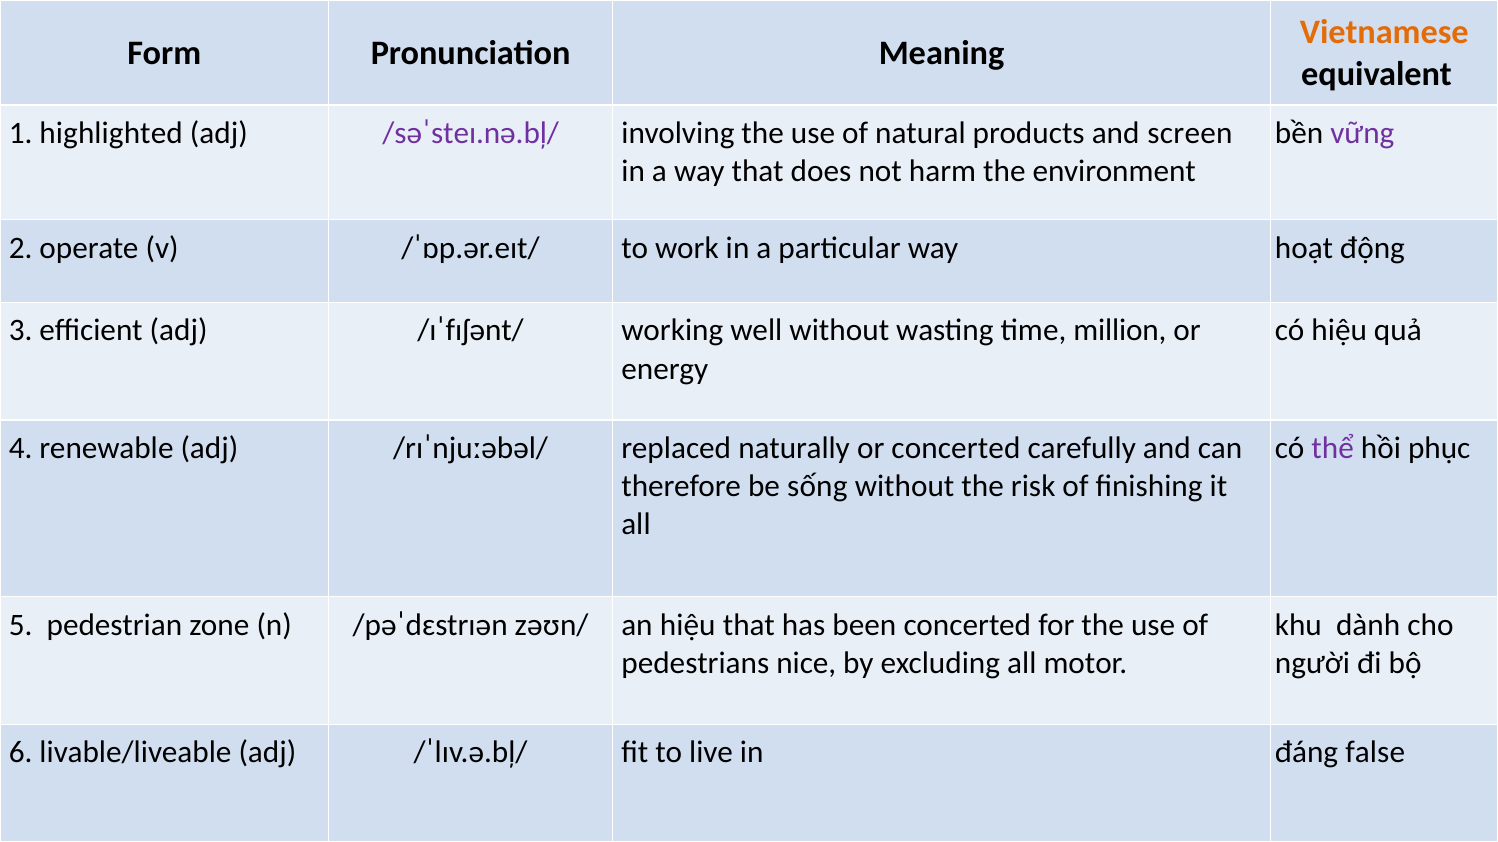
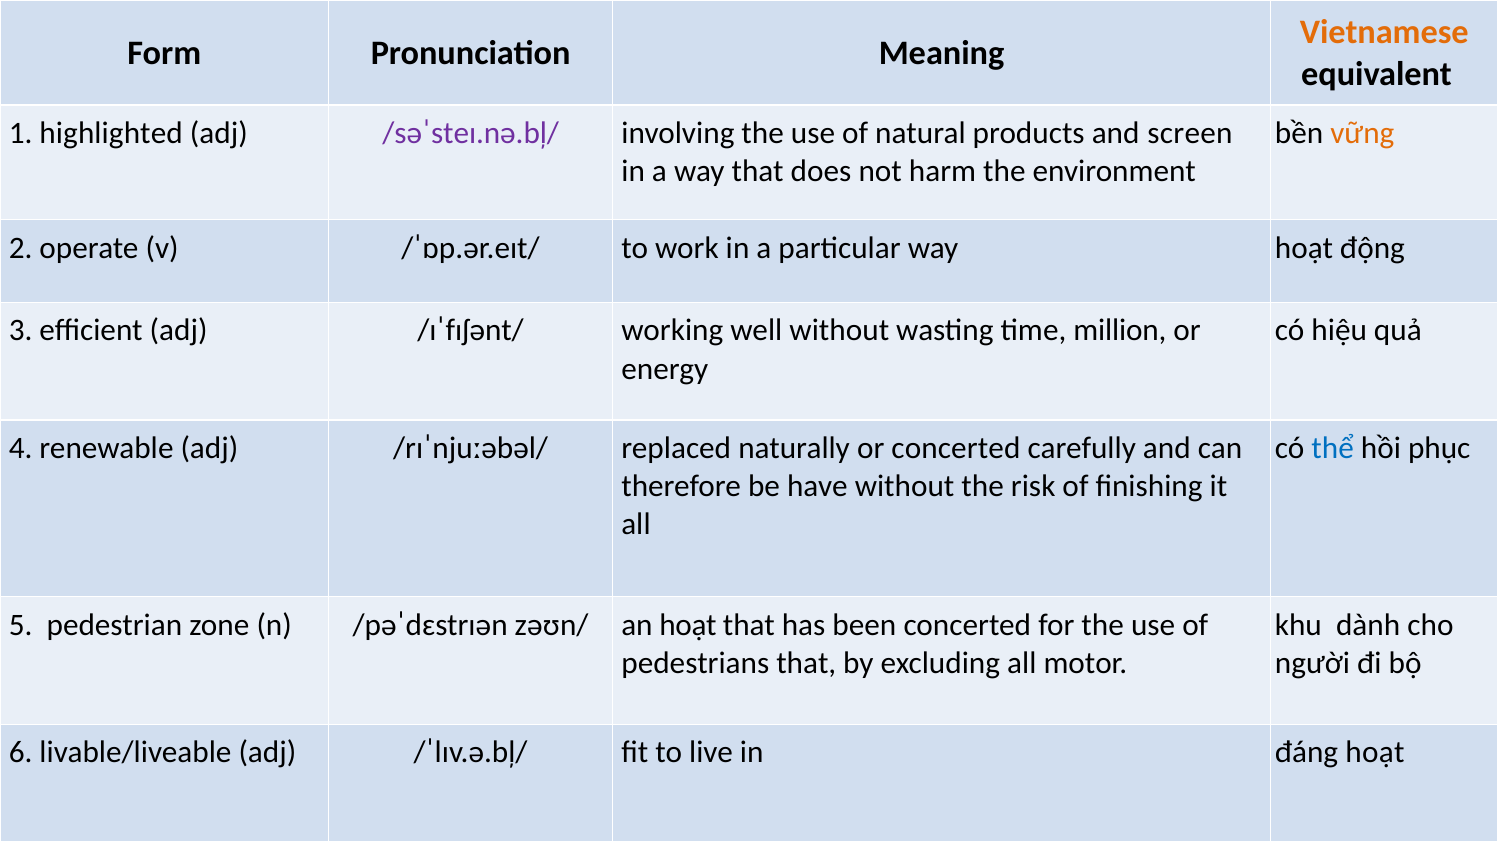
vững colour: purple -> orange (1362, 133)
thể colour: purple -> blue (1333, 448)
sống: sống -> have (817, 487)
an hiệu: hiệu -> hoạt (688, 626)
pedestrians nice: nice -> that (806, 664)
đáng false: false -> hoạt (1375, 753)
